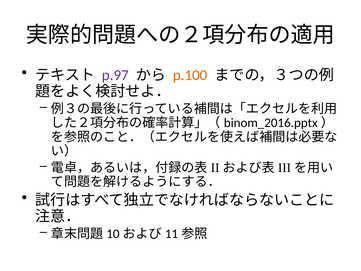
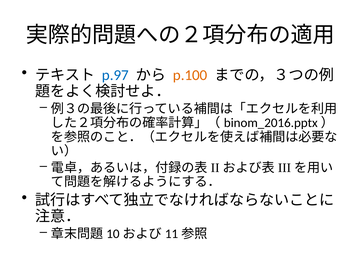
p.97 colour: purple -> blue (115, 75)
